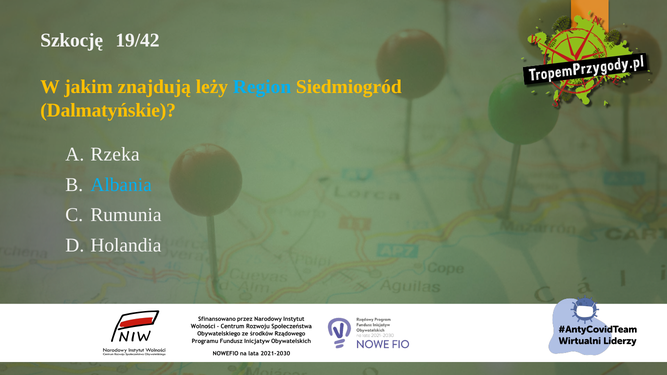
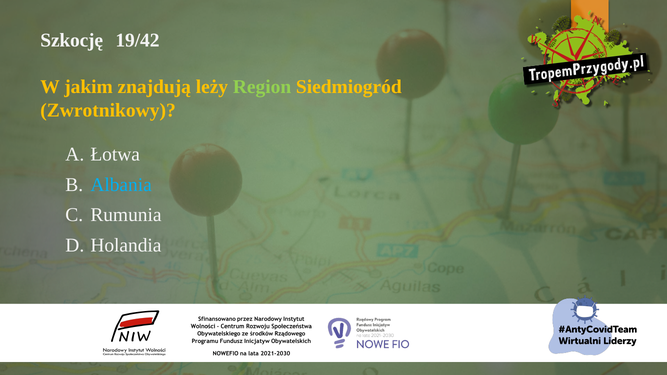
Region colour: light blue -> light green (262, 87)
Dalmatyńskie: Dalmatyńskie -> Zwrotnikowy (108, 110)
Rzeka: Rzeka -> Łotwa (115, 155)
